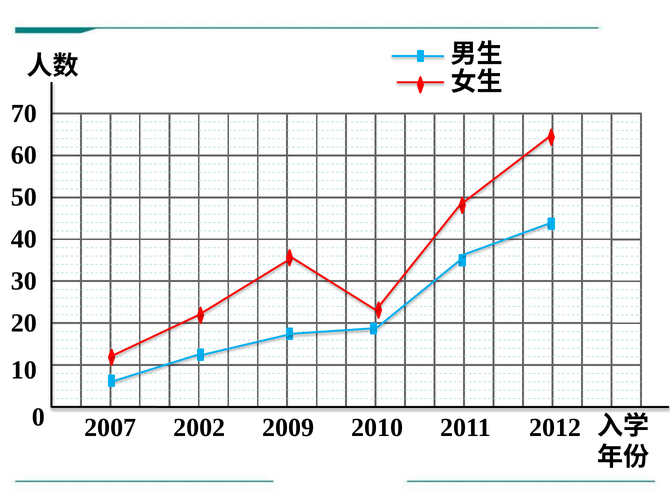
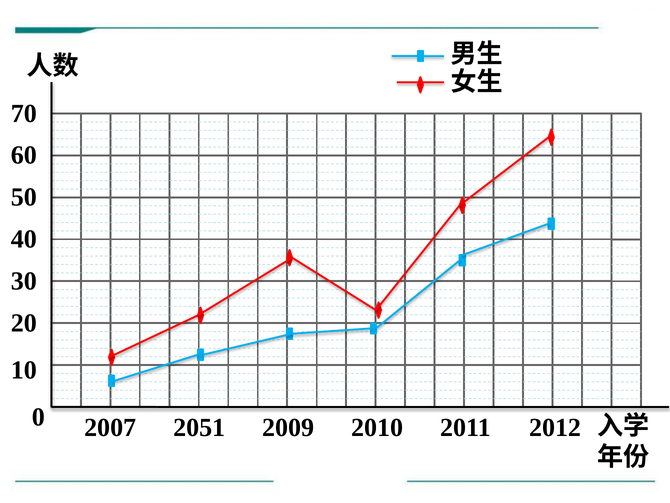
2002: 2002 -> 2051 (199, 427)
